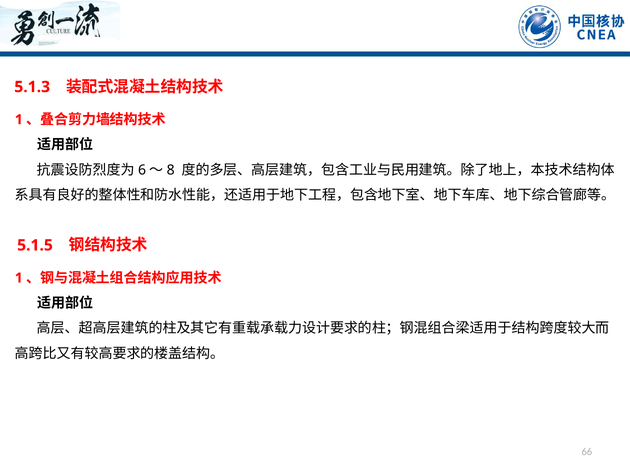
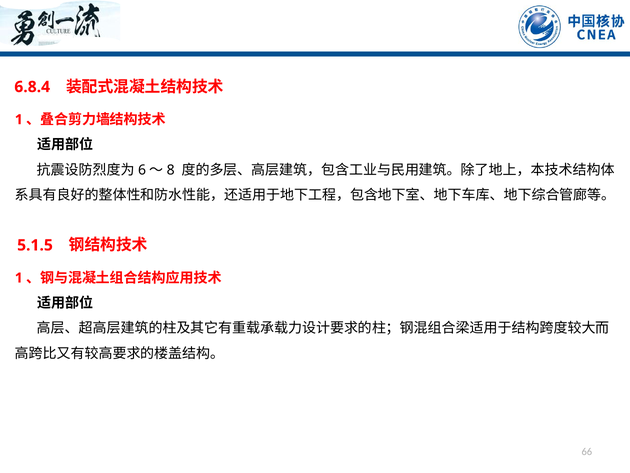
5.1.3: 5.1.3 -> 6.8.4 (32, 87)
